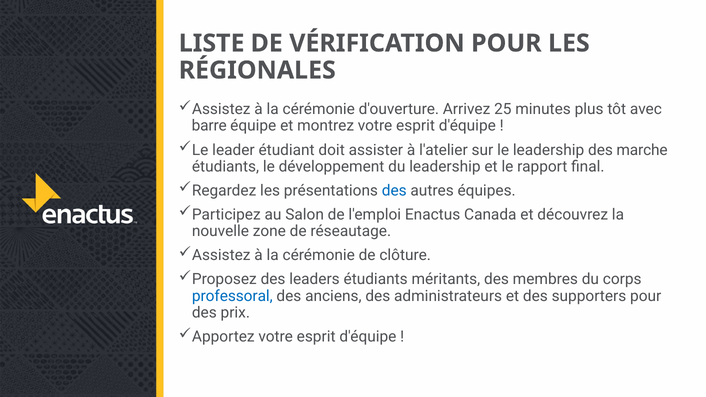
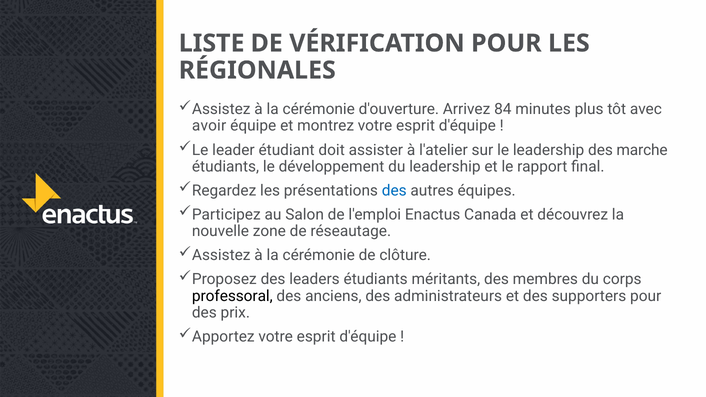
25: 25 -> 84 (503, 109)
barre: barre -> avoir (209, 126)
professoral colour: blue -> black (232, 296)
